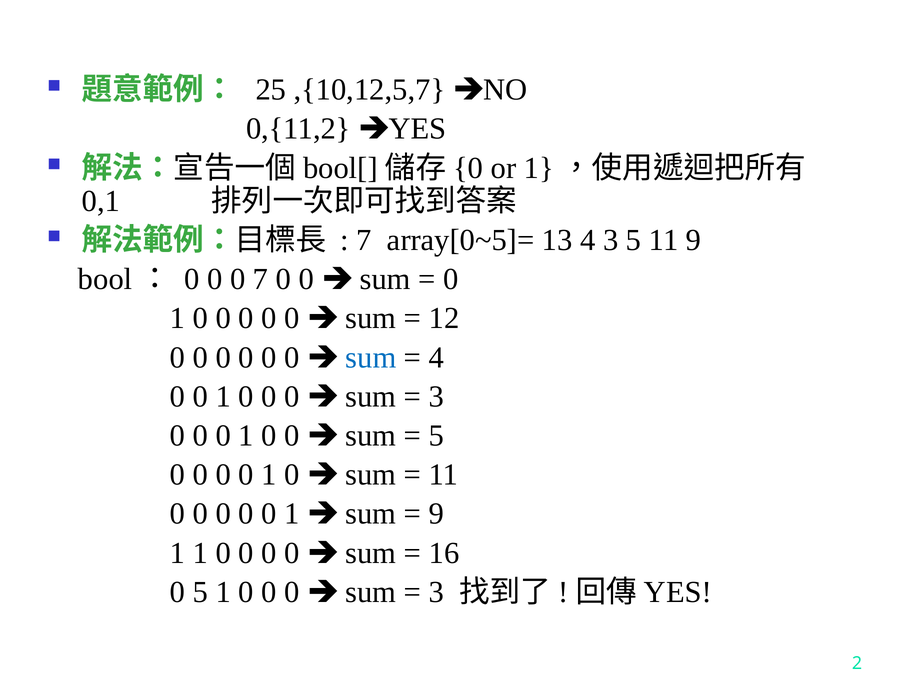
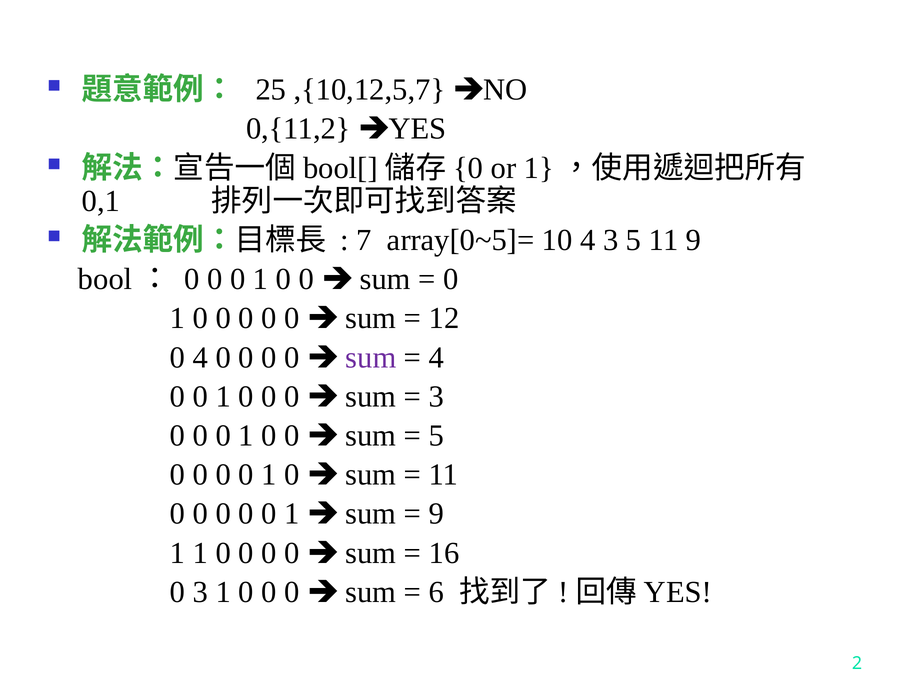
13: 13 -> 10 (557, 240)
7: 7 -> 1 (261, 279)
0: 0 -> 4 (200, 357)
sum colour: blue -> purple (371, 357)
0 5: 5 -> 3 (200, 592)
3: 3 -> 6 (436, 592)
